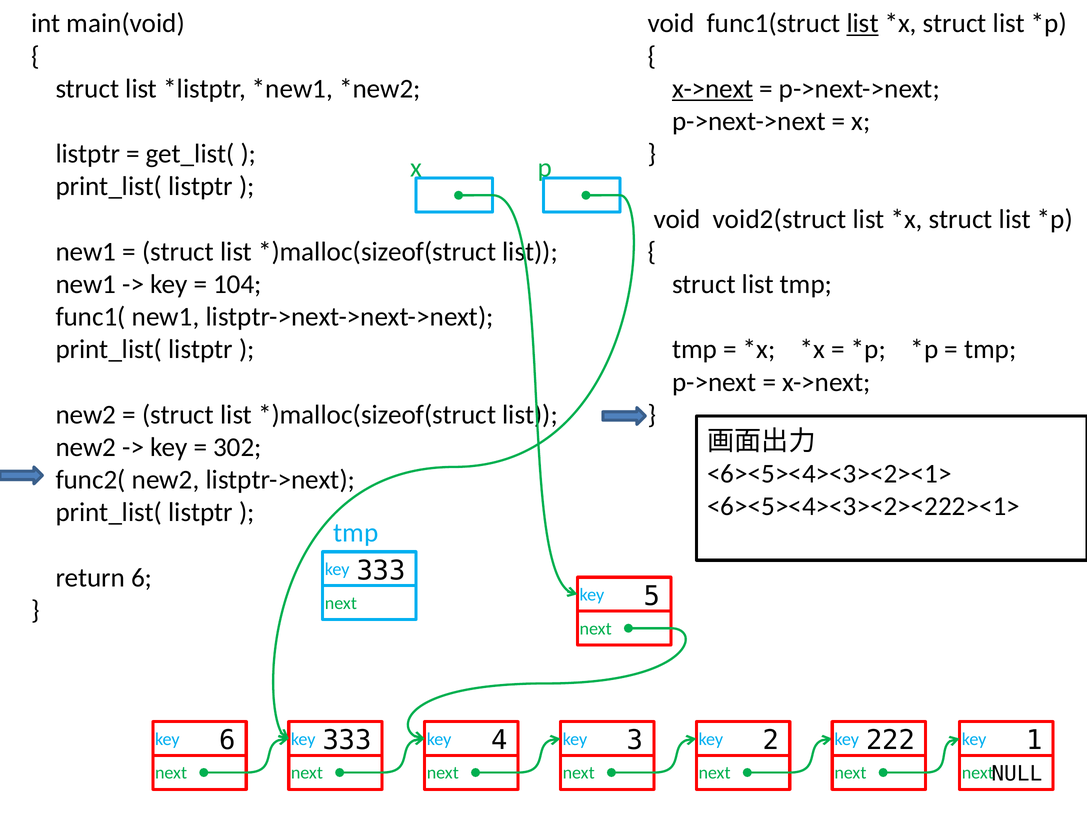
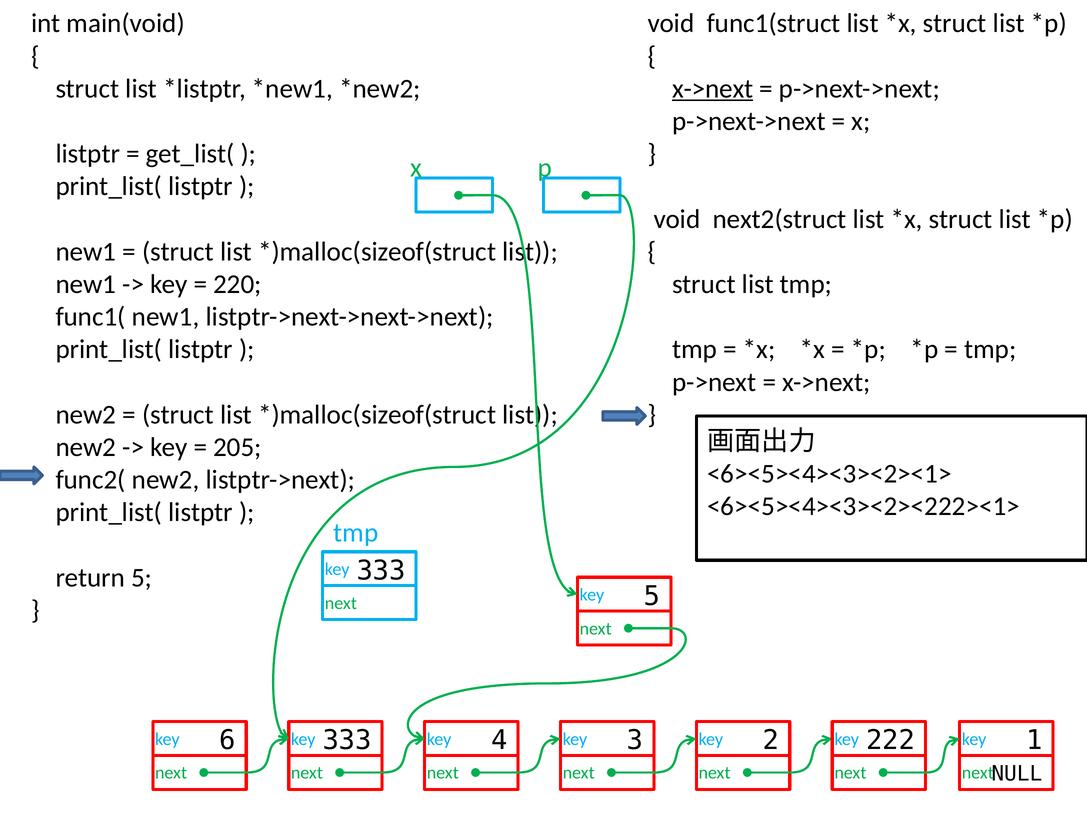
list underline: present -> none (863, 24)
void2(struct: void2(struct -> next2(struct (780, 219)
104: 104 -> 220 (237, 284)
302: 302 -> 205 (237, 447)
return 6: 6 -> 5 (142, 578)
